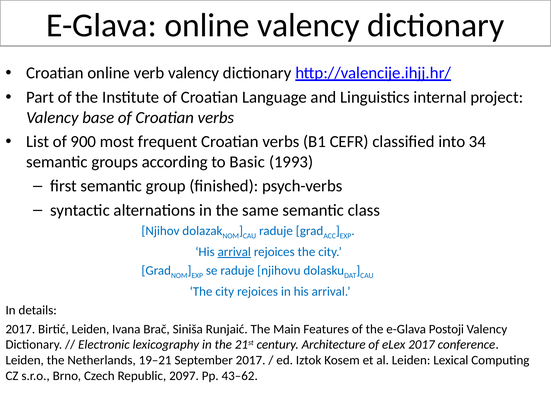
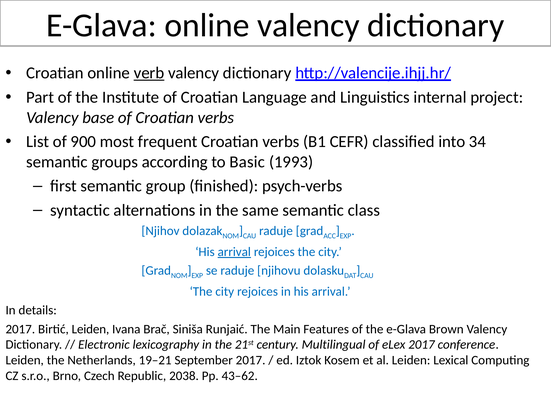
verb underline: none -> present (149, 73)
Postoji: Postoji -> Brown (446, 329)
Architecture: Architecture -> Multilingual (334, 345)
2097: 2097 -> 2038 (184, 376)
